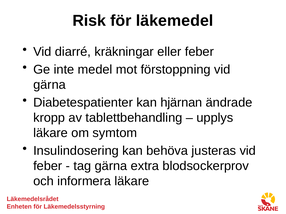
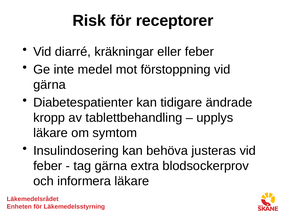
läkemedel: läkemedel -> receptorer (175, 21)
hjärnan: hjärnan -> tidigare (181, 103)
